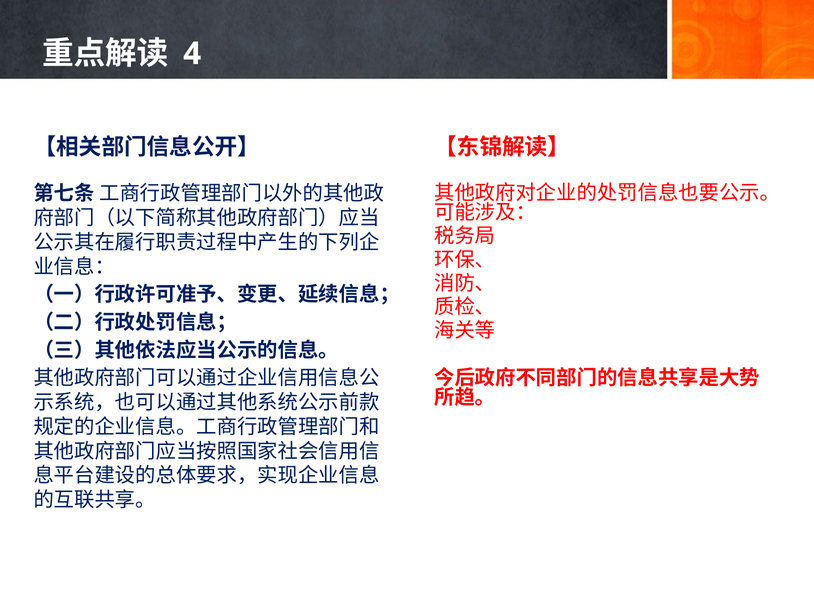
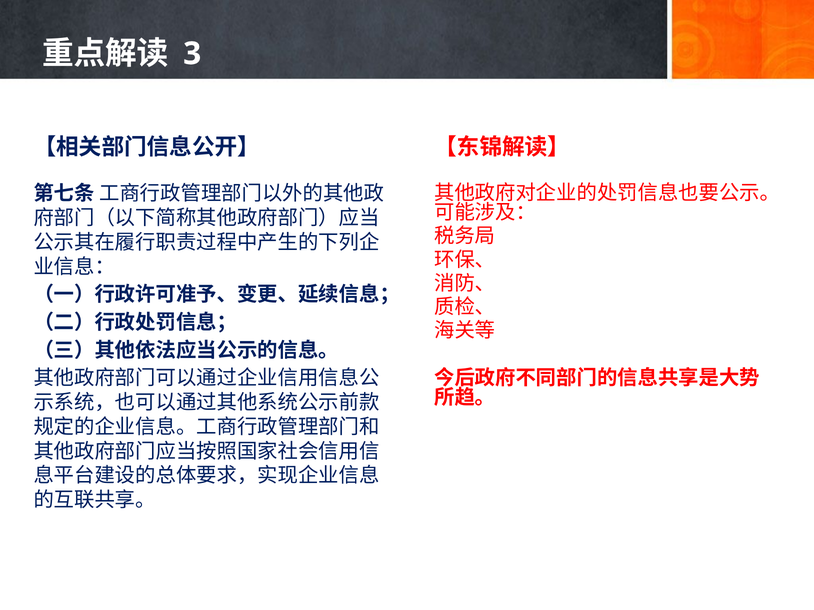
4: 4 -> 3 (192, 54)
